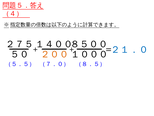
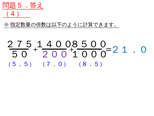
２００ colour: orange -> purple (55, 54)
